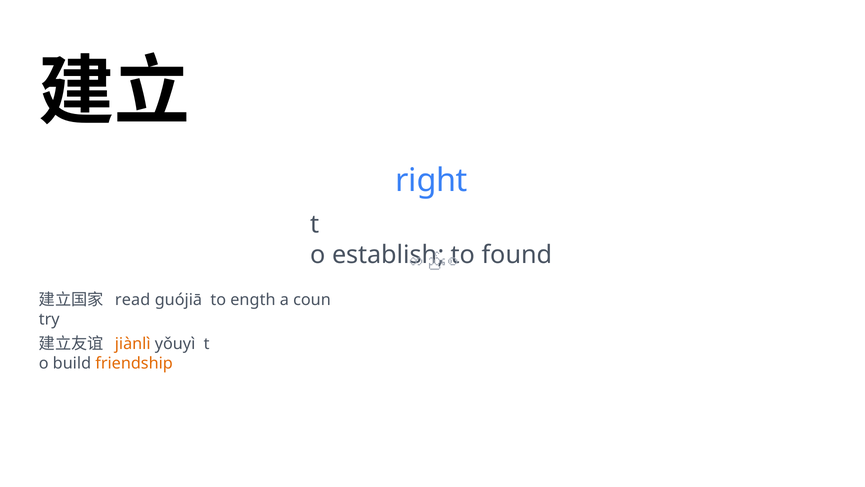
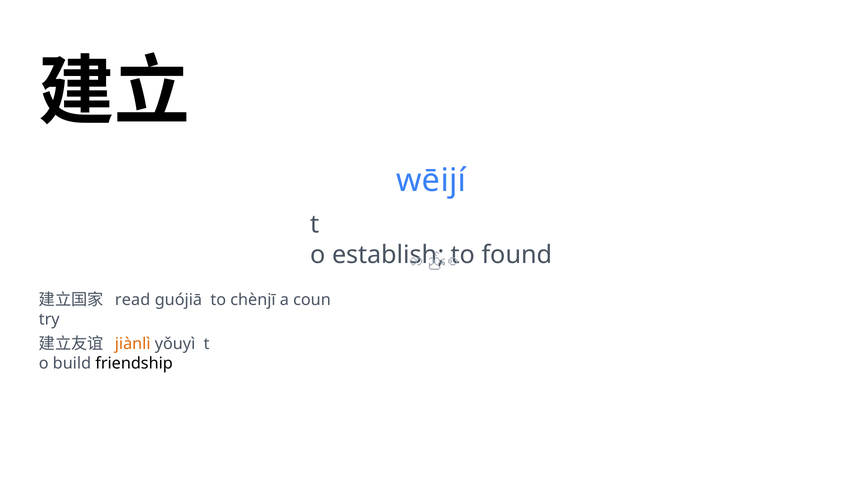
right: right -> wēijí (431, 181)
ength: ength -> chènjī (253, 299)
friendship colour: orange -> black (134, 363)
